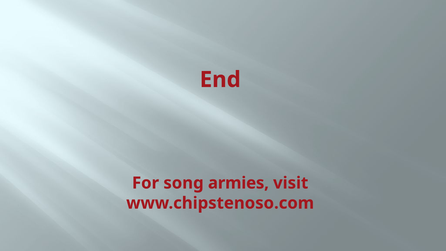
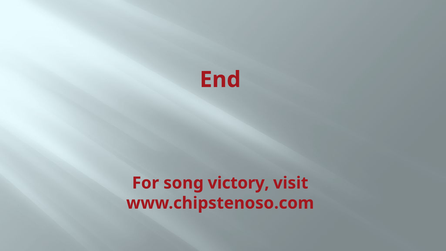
armies: armies -> victory (238, 183)
